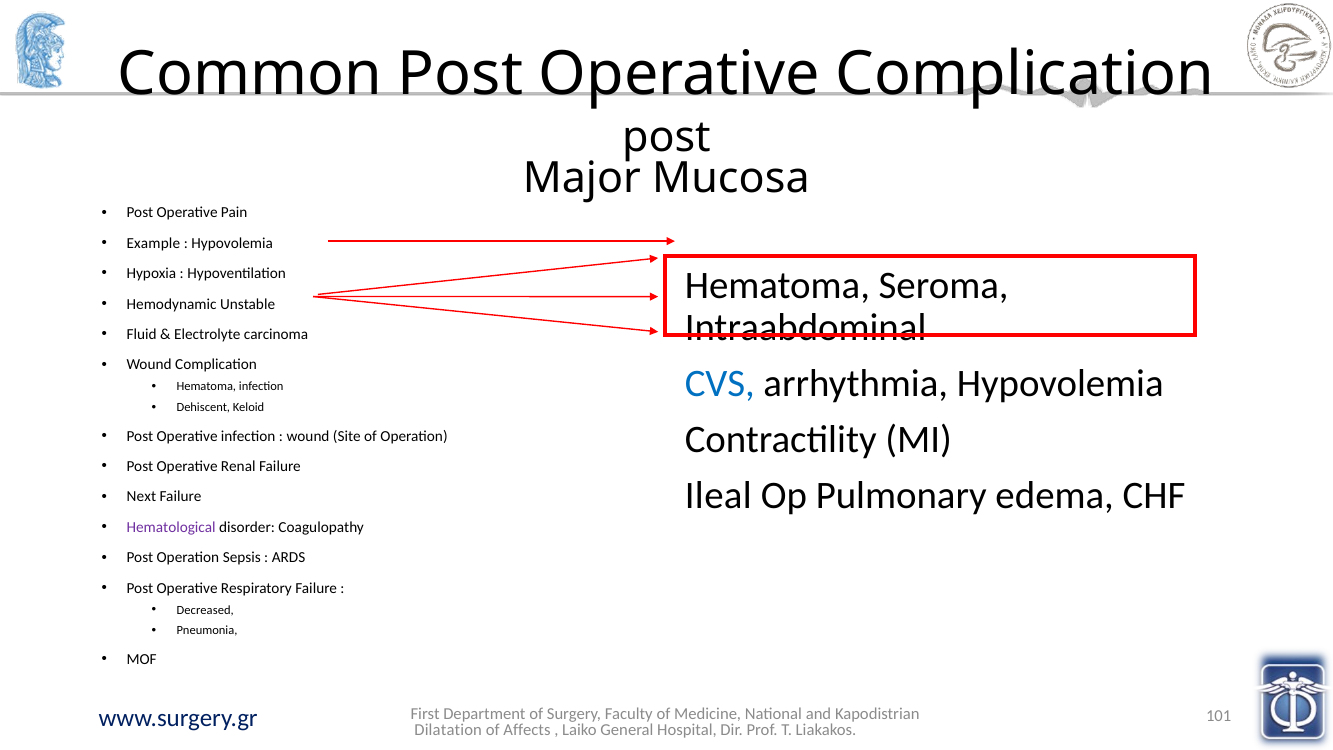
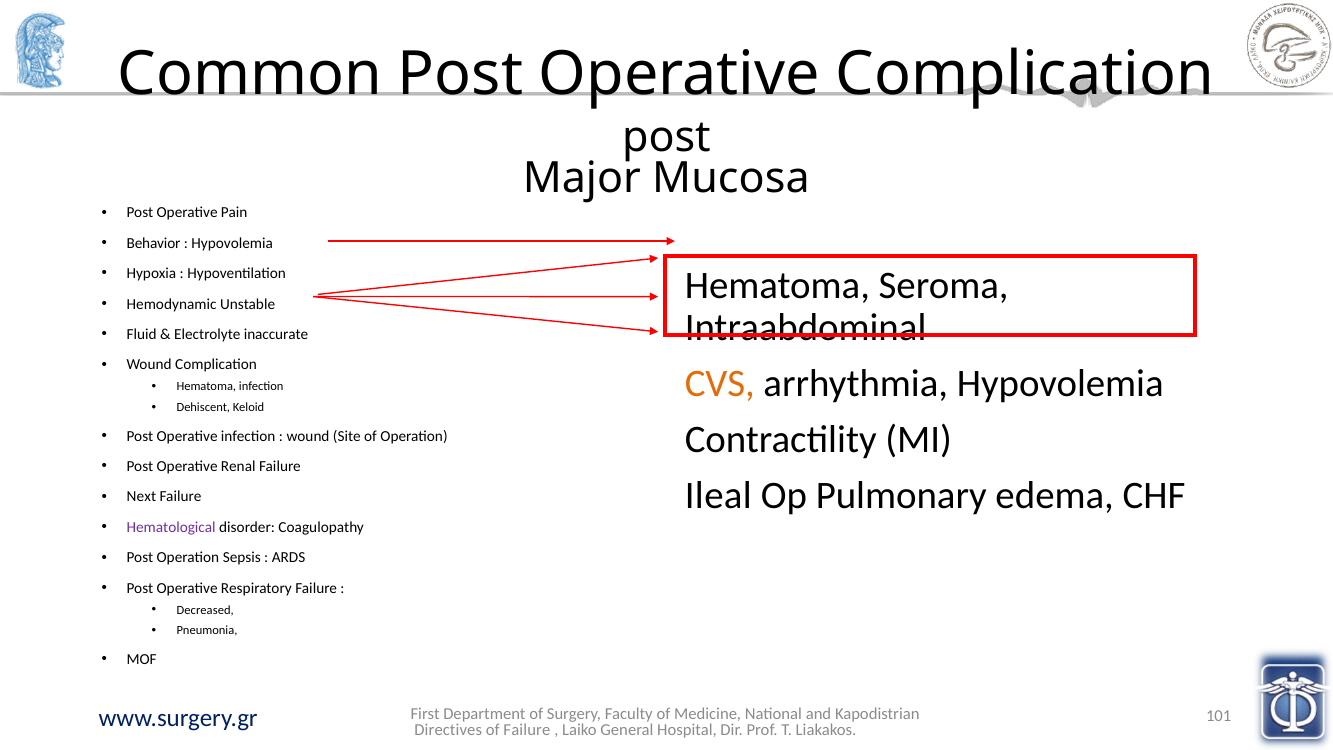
Example: Example -> Behavior (154, 243)
carcinoma: carcinoma -> inaccurate (276, 334)
CVS colour: blue -> orange (720, 383)
Dilatation: Dilatation -> Directives (448, 730)
of Affects: Affects -> Failure (527, 730)
